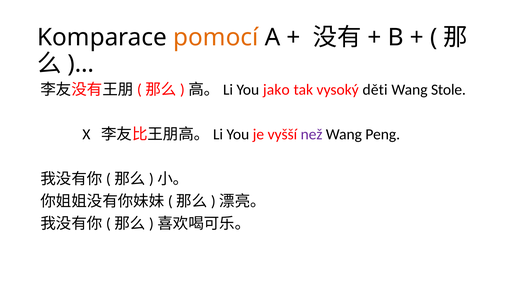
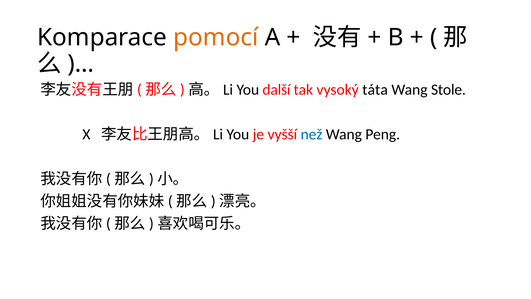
jako: jako -> další (277, 90)
děti: děti -> táta (375, 90)
než colour: purple -> blue (312, 134)
